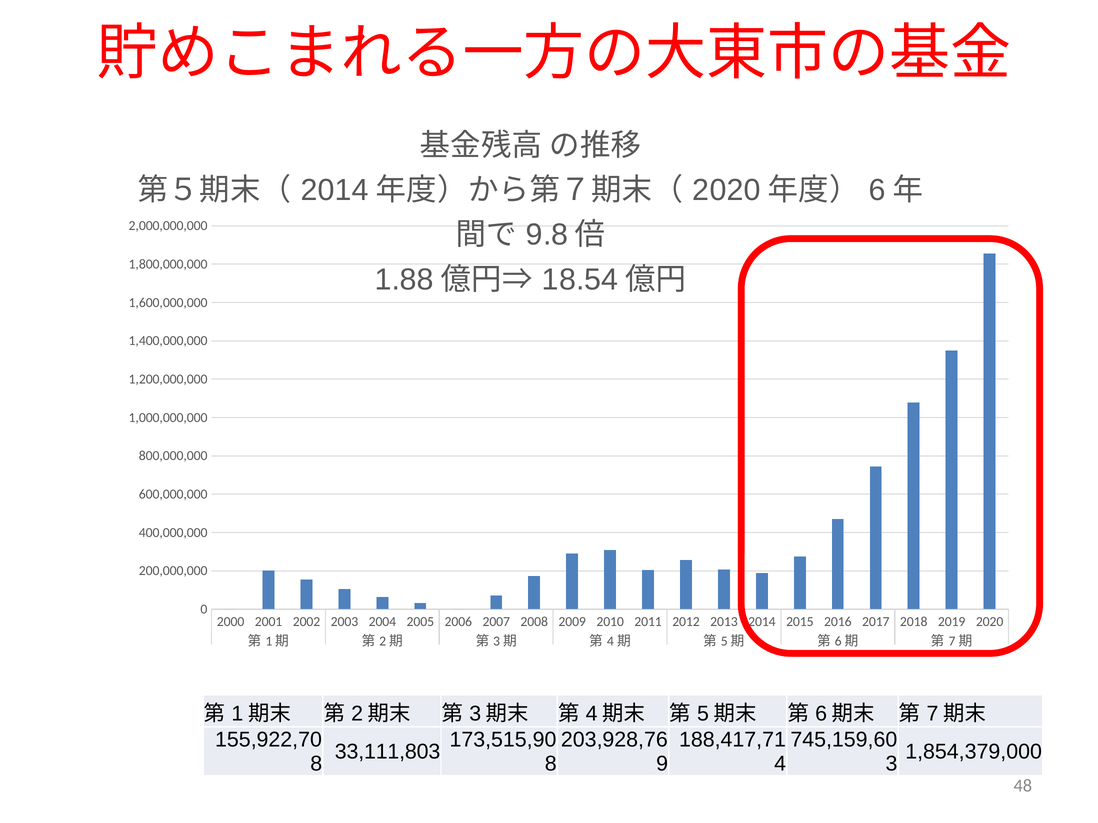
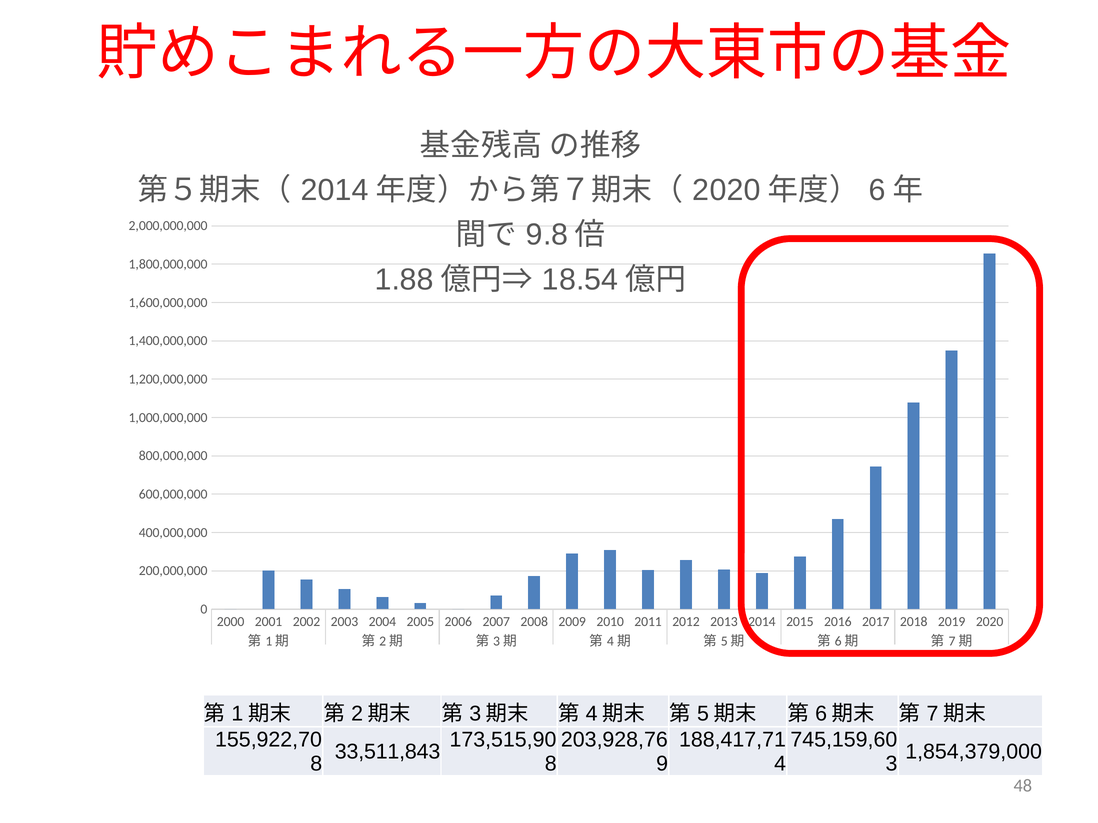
33,111,803: 33,111,803 -> 33,511,843 (388, 752)
